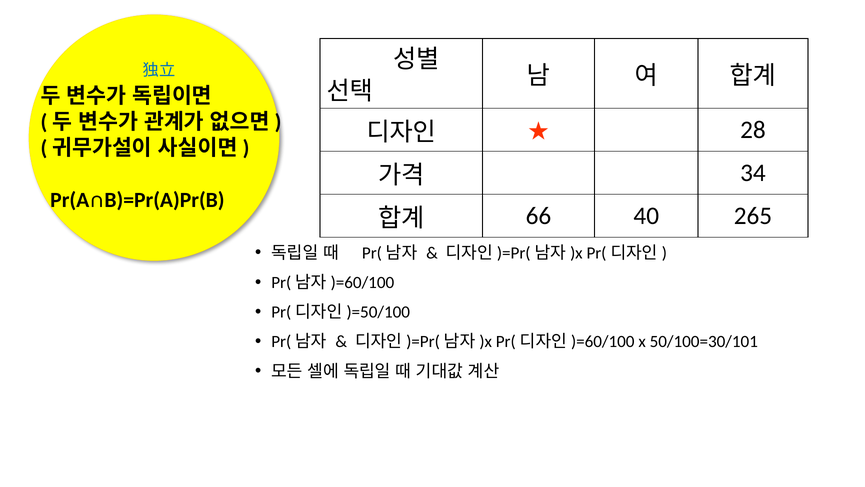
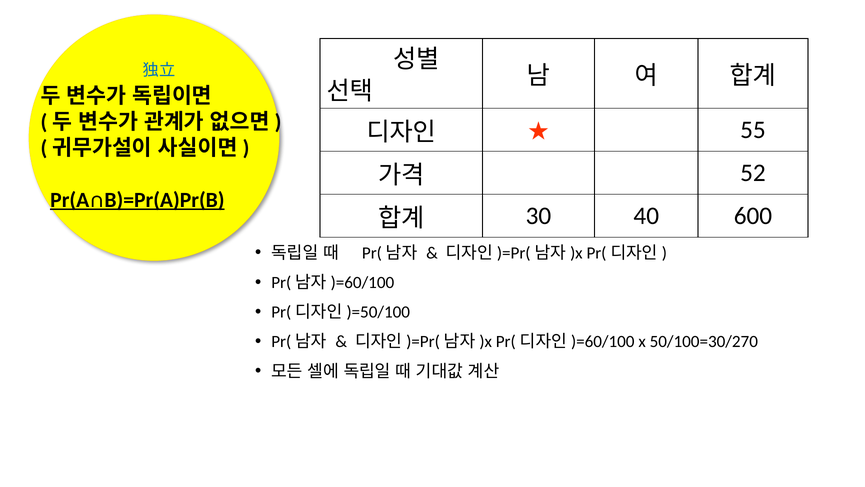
28: 28 -> 55 (753, 130)
34: 34 -> 52 (753, 173)
Pr(A∩B)=Pr(A)Pr(B underline: none -> present (137, 200)
66: 66 -> 30 (538, 216)
265: 265 -> 600 (753, 216)
50/100=30/101: 50/100=30/101 -> 50/100=30/270 (704, 342)
